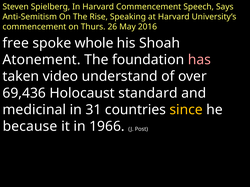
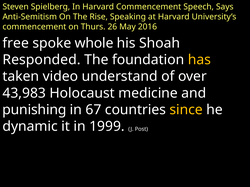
Atonement: Atonement -> Responded (42, 60)
has colour: pink -> yellow (199, 60)
69,436: 69,436 -> 43,983 (24, 93)
standard: standard -> medicine (148, 93)
medicinal: medicinal -> punishing (34, 110)
31: 31 -> 67 (93, 110)
because: because -> dynamic (30, 127)
1966: 1966 -> 1999 (107, 127)
